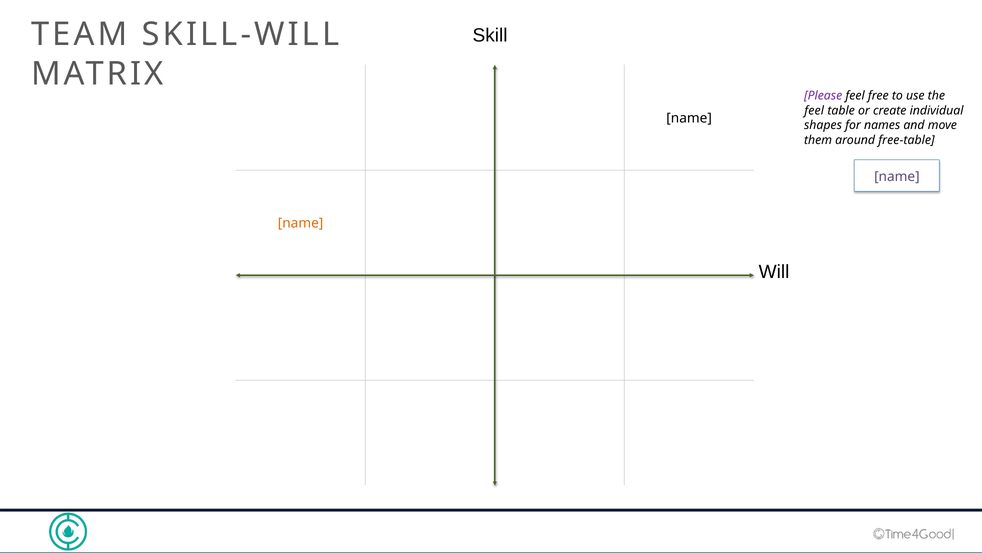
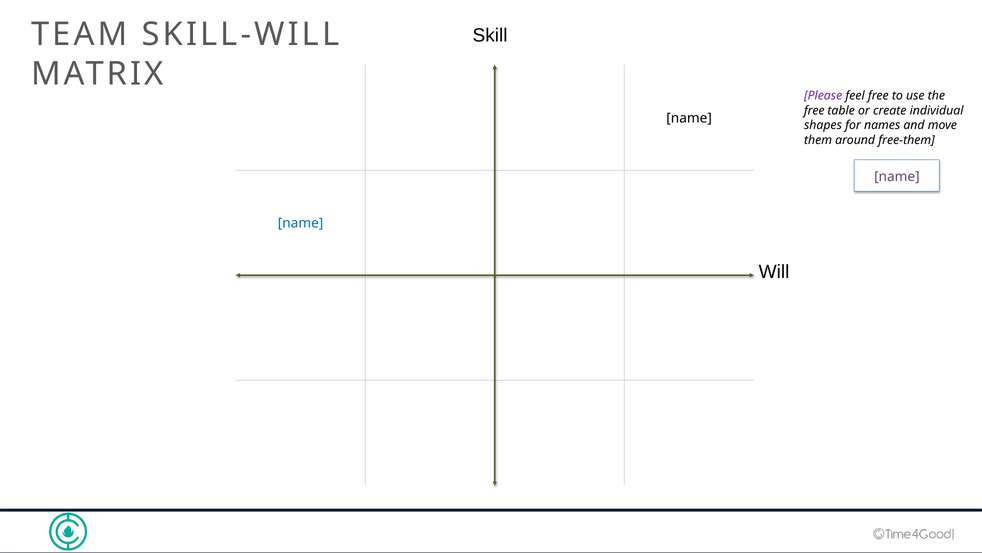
feel: feel -> free (814, 110)
free-table: free-table -> free-them (907, 140)
name colour: orange -> blue (301, 223)
